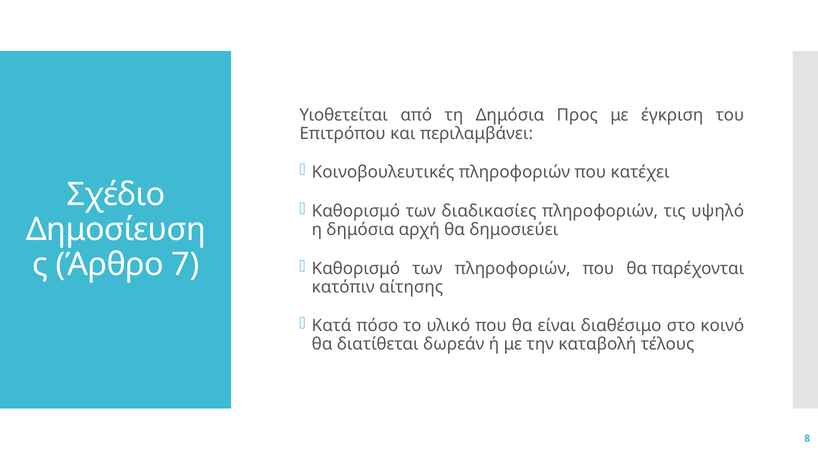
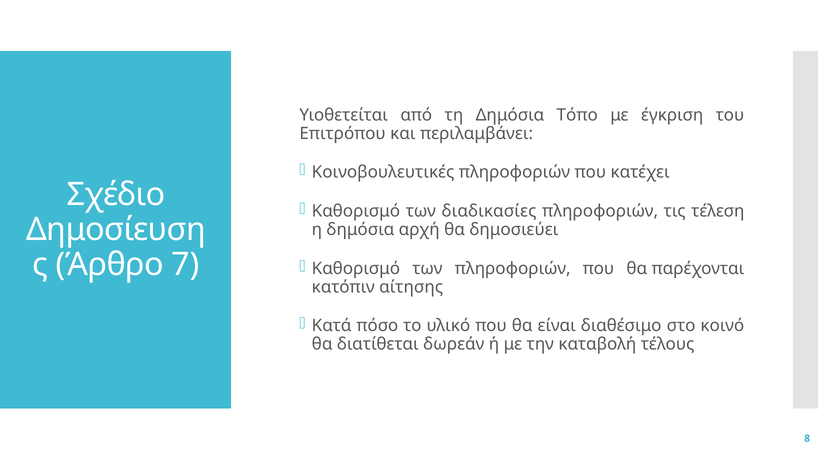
Προς: Προς -> Τόπο (577, 115)
υψηλό: υψηλό -> τέλεση (718, 211)
